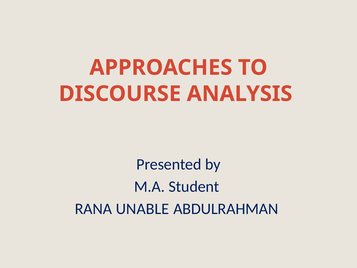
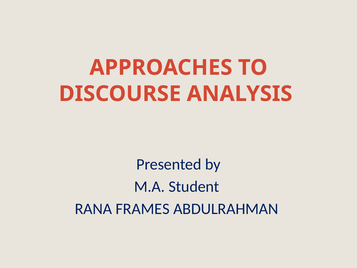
UNABLE: UNABLE -> FRAMES (143, 209)
